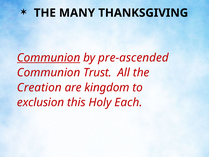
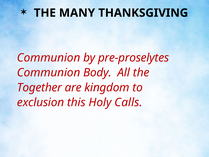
Communion underline: present -> none (49, 58)
pre-ascended: pre-ascended -> pre-proselytes (134, 58)
Trust: Trust -> Body (97, 72)
Creation: Creation -> Together (39, 87)
Each: Each -> Calls (128, 102)
